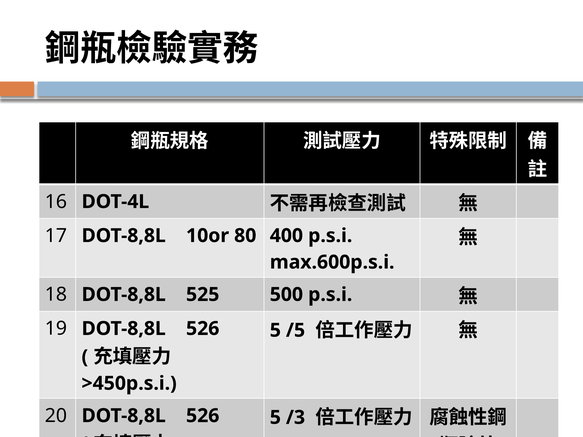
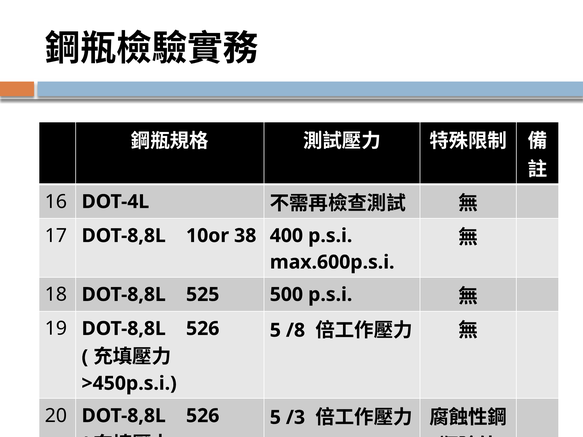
80: 80 -> 38 (245, 236)
/5: /5 -> /8 (295, 330)
